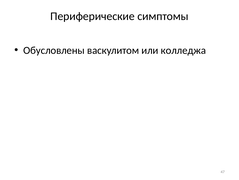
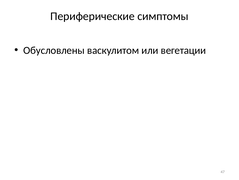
колледжа: колледжа -> вегетации (183, 50)
